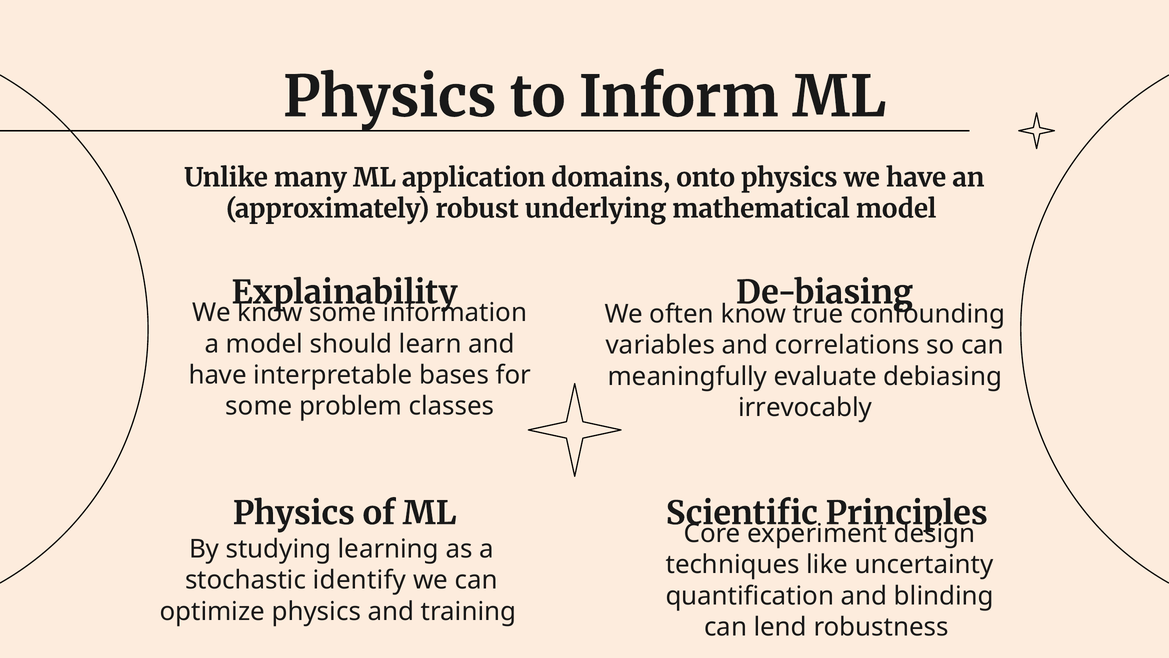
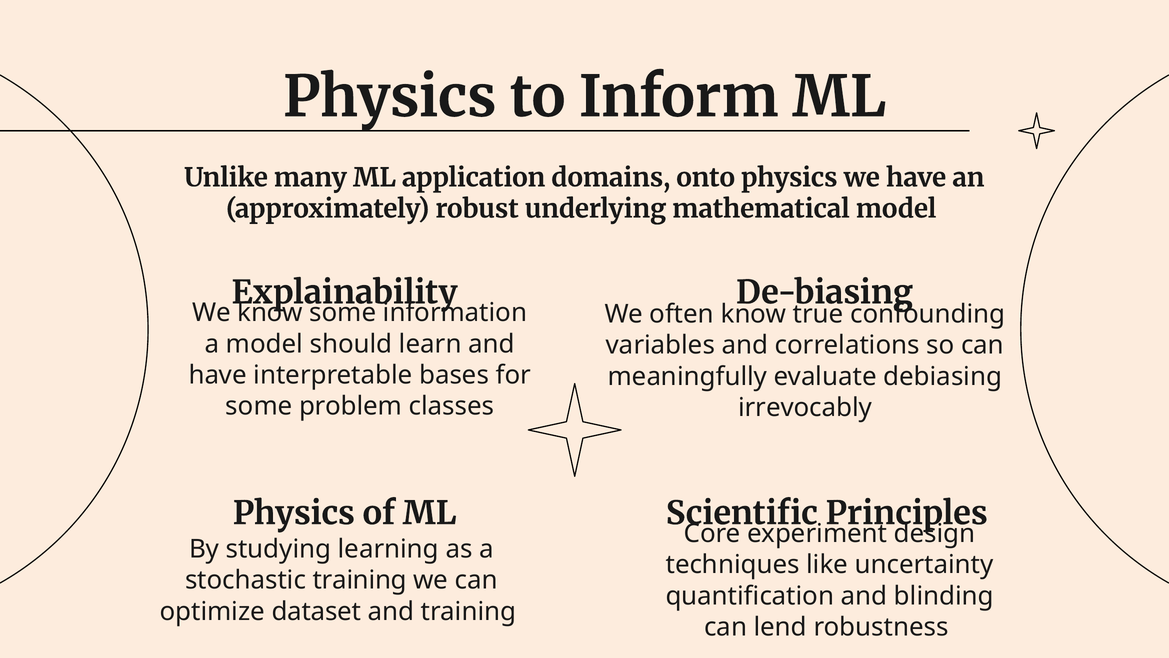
stochastic identify: identify -> training (360, 580)
optimize physics: physics -> dataset (316, 611)
